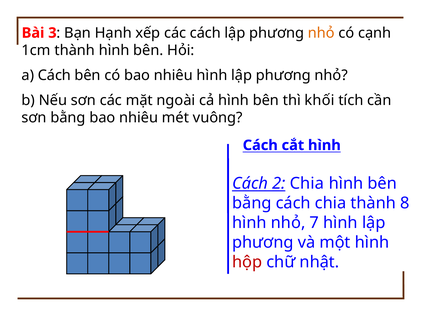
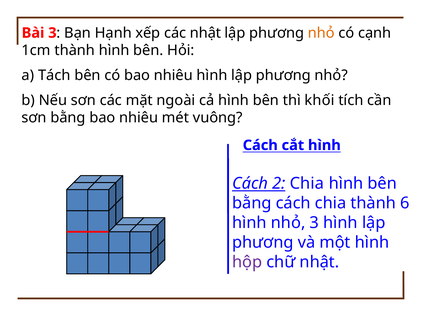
các cách: cách -> nhật (205, 33)
a Cách: Cách -> Tách (54, 75)
8: 8 -> 6 (405, 203)
nhỏ 7: 7 -> 3 (314, 223)
hộp colour: red -> purple (247, 262)
